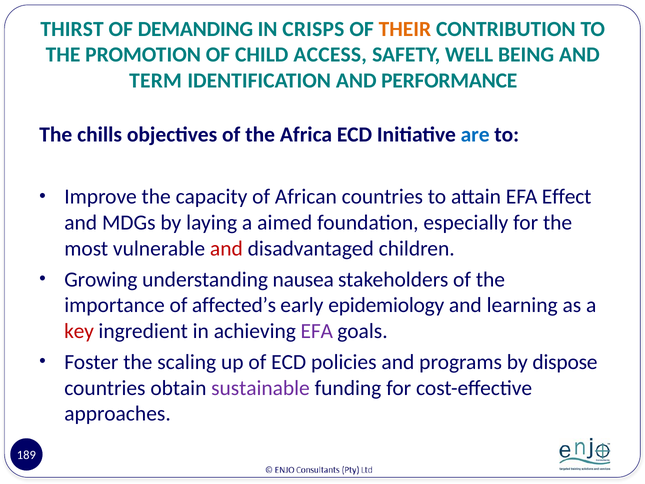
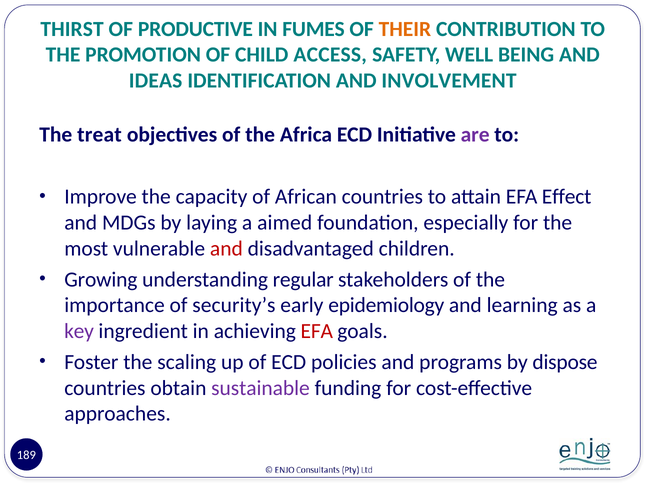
DEMANDING: DEMANDING -> PRODUCTIVE (195, 29)
CRISPS: CRISPS -> FUMES (314, 29)
TERM: TERM -> IDEAS (156, 81)
PERFORMANCE: PERFORMANCE -> INVOLVEMENT (449, 81)
chills: chills -> treat (99, 135)
are colour: blue -> purple (475, 135)
nausea: nausea -> regular (303, 279)
affected’s: affected’s -> security’s (234, 305)
key colour: red -> purple (79, 331)
EFA colour: purple -> red (317, 331)
